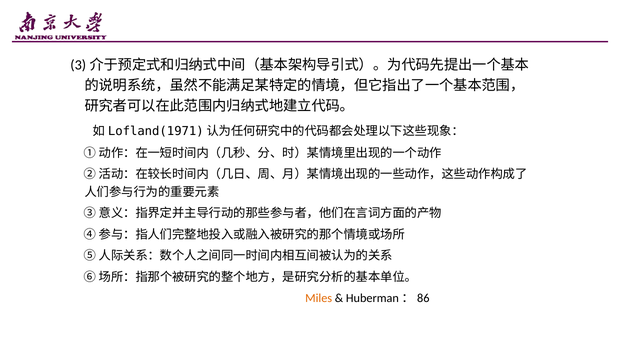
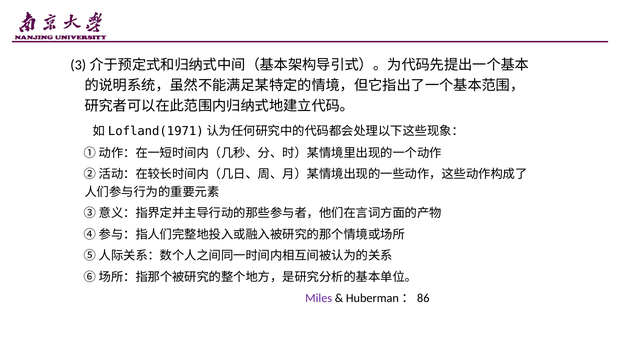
Miles colour: orange -> purple (319, 298)
